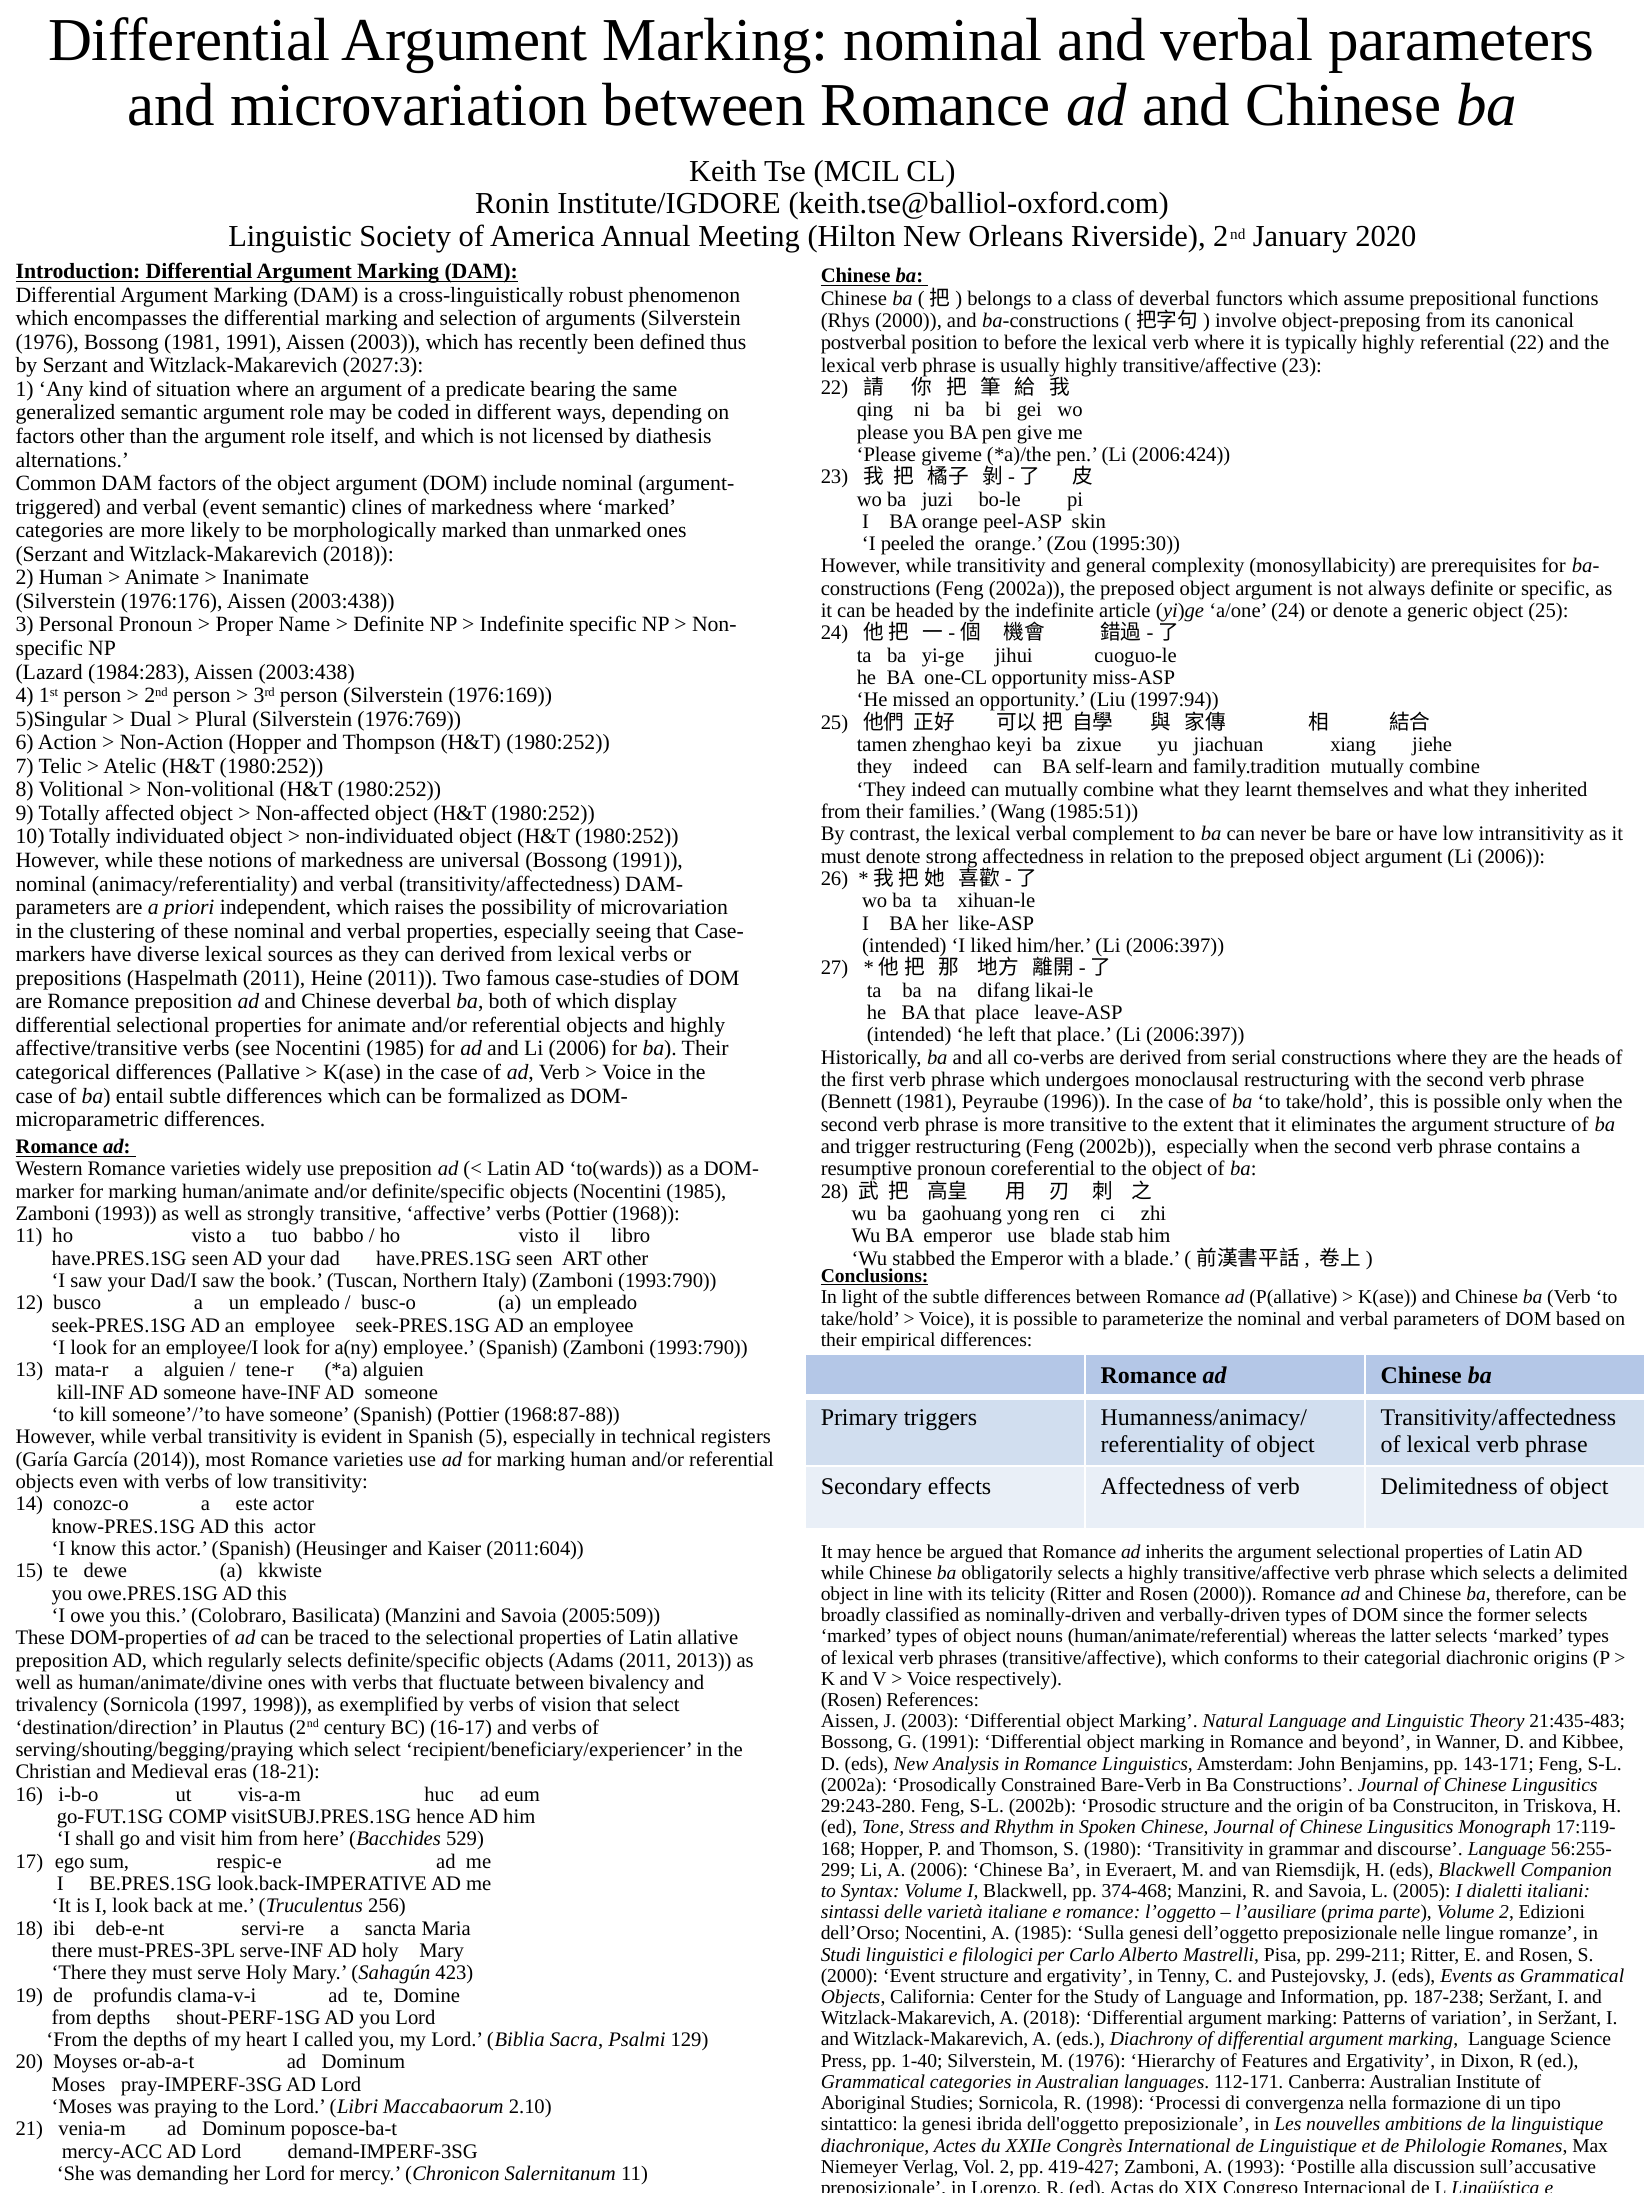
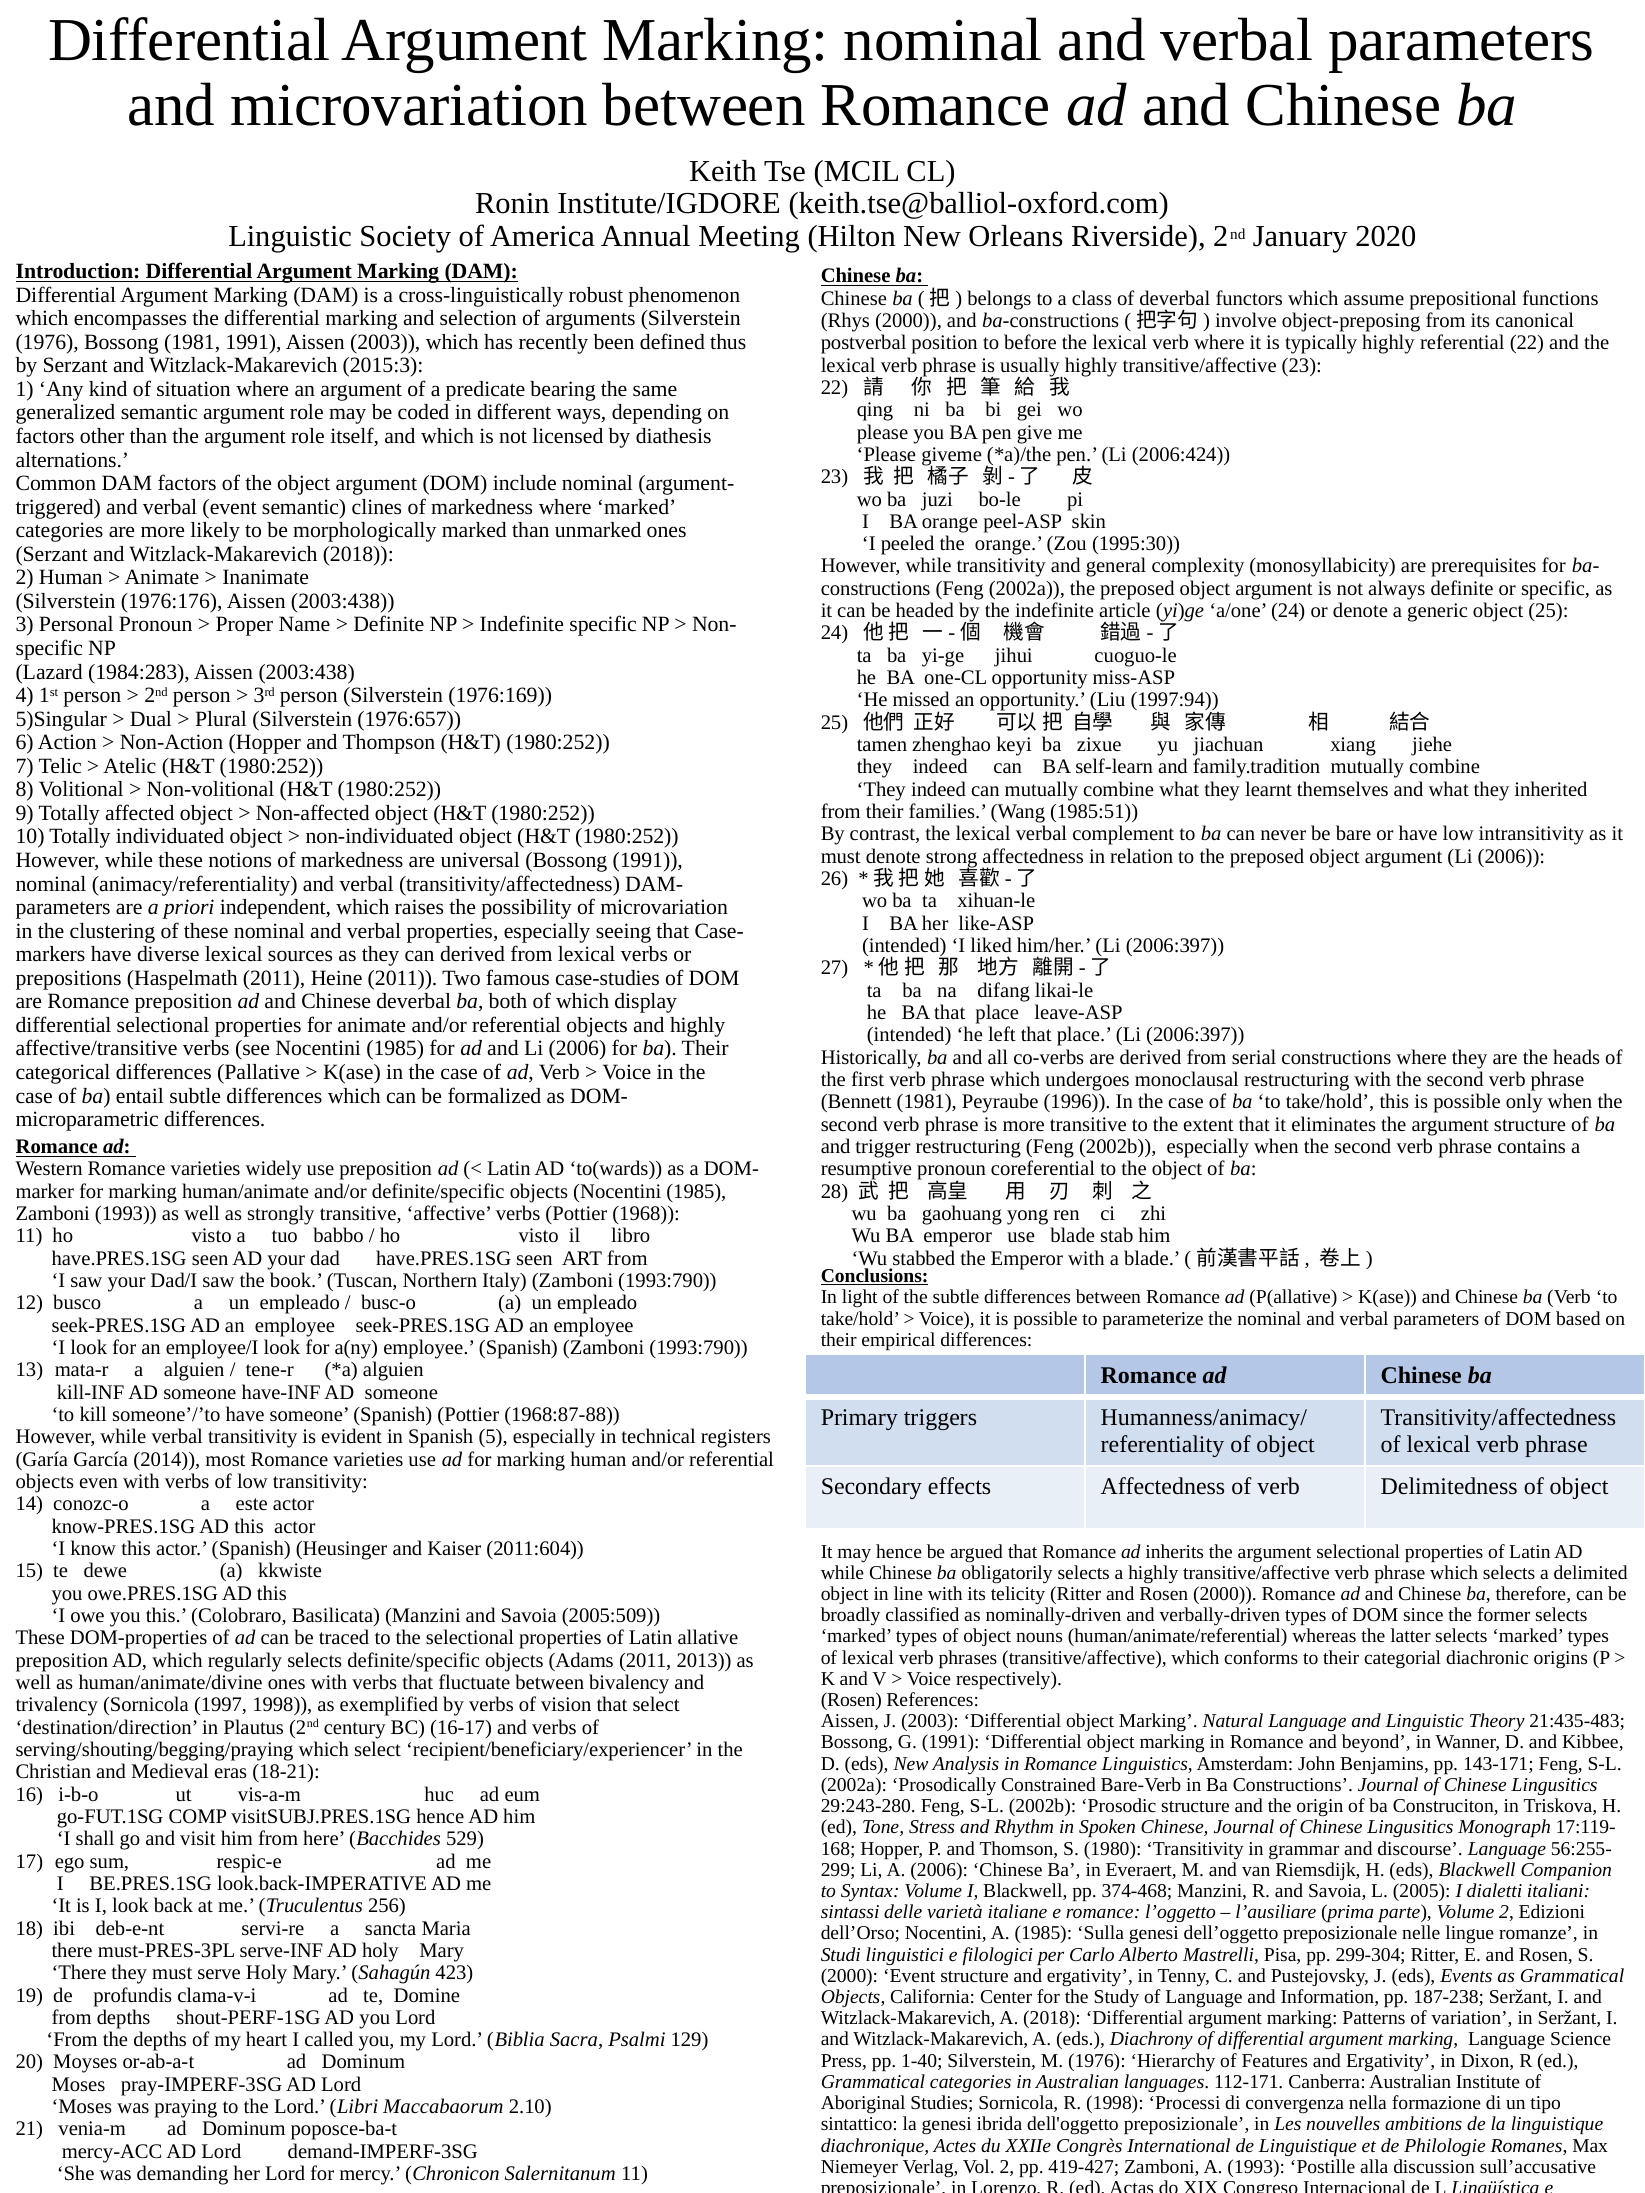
2027:3: 2027:3 -> 2015:3 (383, 366)
1976:769: 1976:769 -> 1976:657 (409, 719)
ART other: other -> from (627, 1259)
299-211: 299-211 -> 299-304 (1371, 1955)
